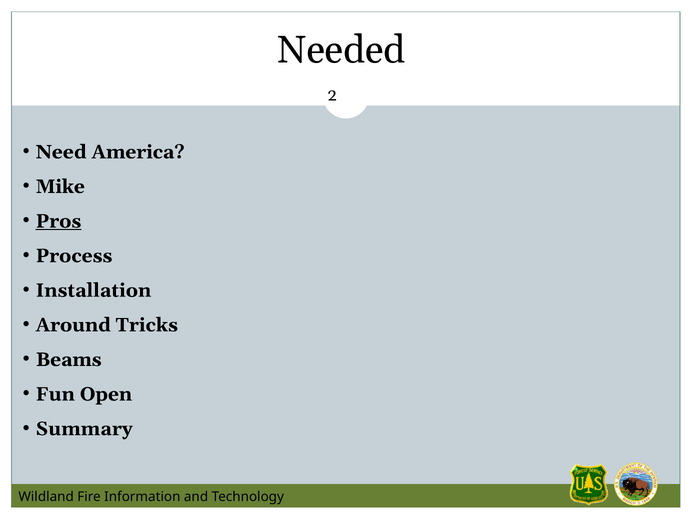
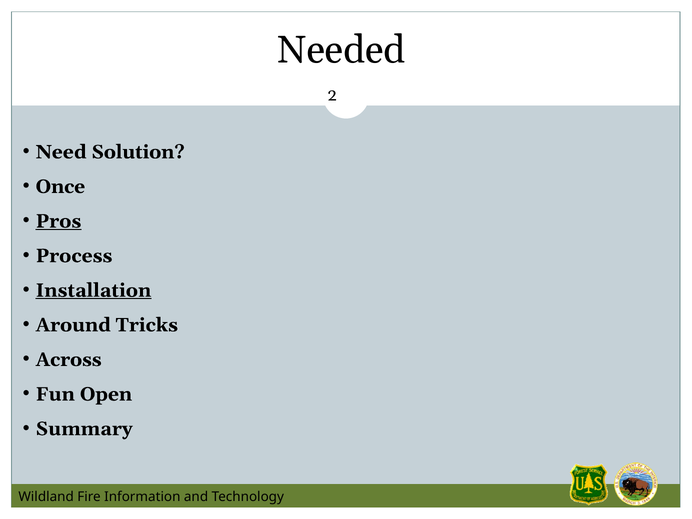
America: America -> Solution (138, 152)
Mike: Mike -> Once (60, 187)
Installation underline: none -> present (93, 290)
Beams: Beams -> Across (69, 360)
